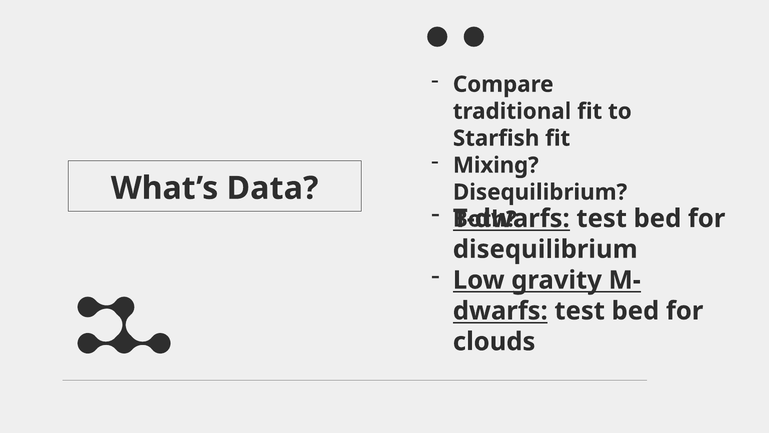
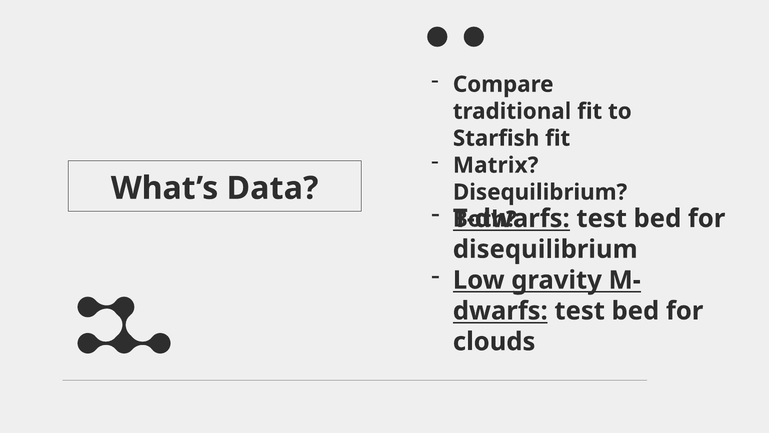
Mixing: Mixing -> Matrix (496, 165)
